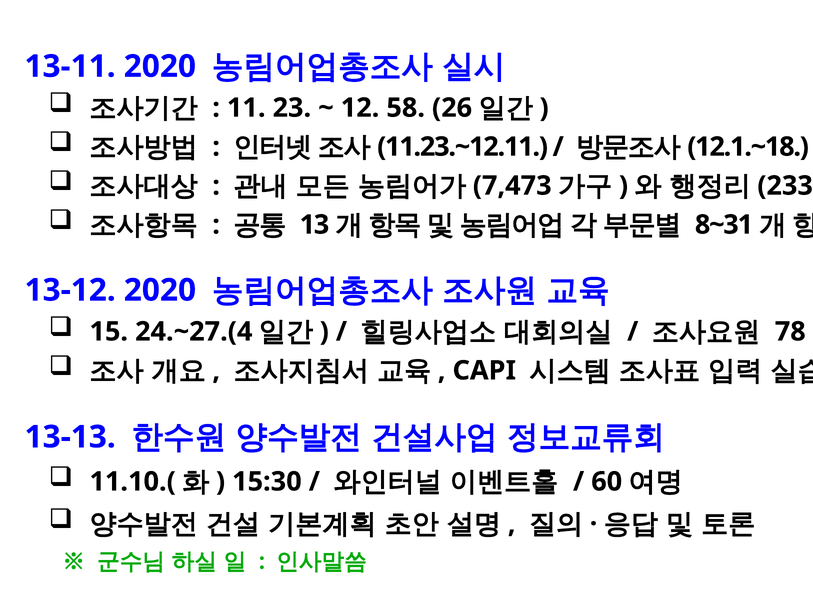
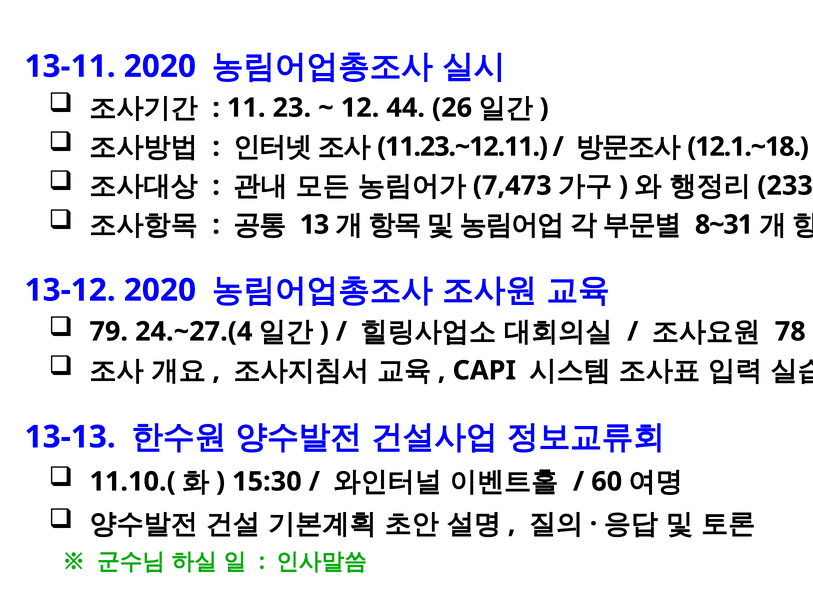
58: 58 -> 44 (406, 108)
15: 15 -> 79 (109, 332)
